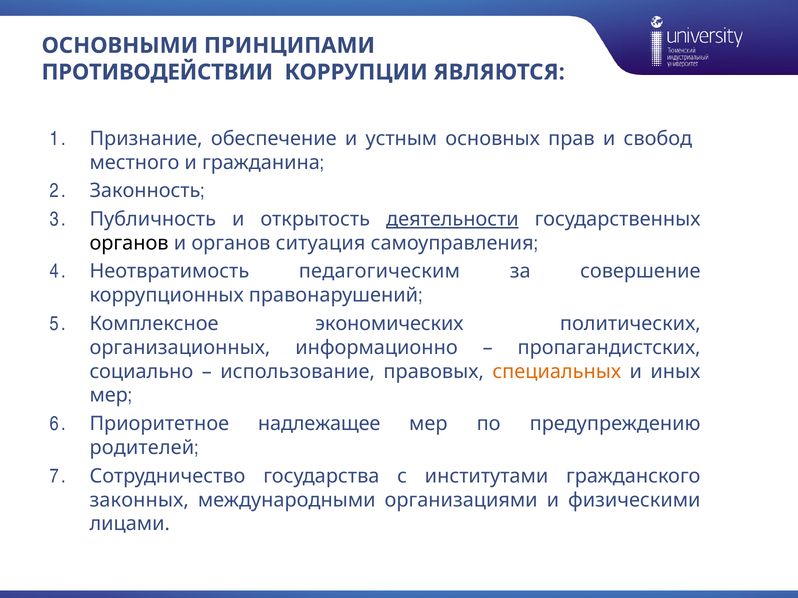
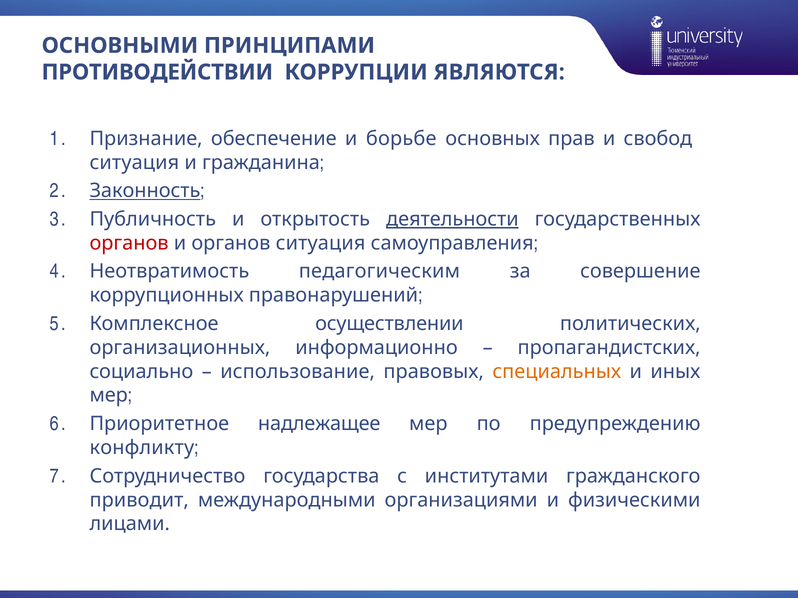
устным: устным -> борьбе (401, 139)
местного: местного -> ситуация (134, 163)
Законность underline: none -> present (145, 191)
органов colour: black -> red (129, 243)
экономических: экономических -> осуществлении (389, 324)
родителей: родителей -> конфликту (142, 448)
законных: законных -> приводит (139, 500)
